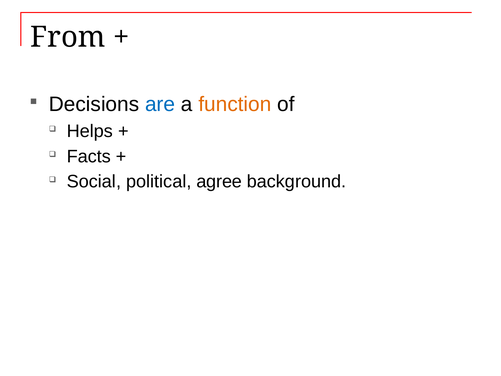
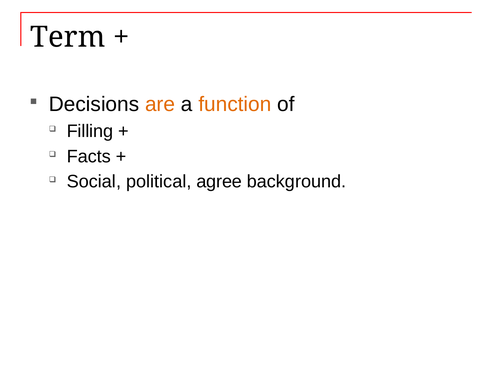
From: From -> Term (68, 37)
are colour: blue -> orange (160, 104)
Helps: Helps -> Filling (90, 131)
